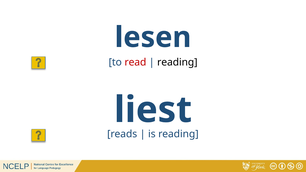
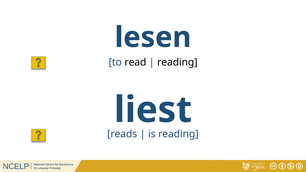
read colour: red -> black (135, 62)
